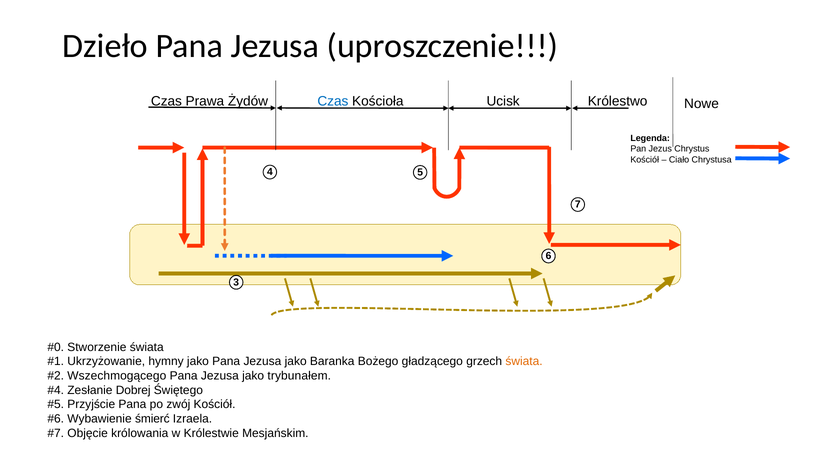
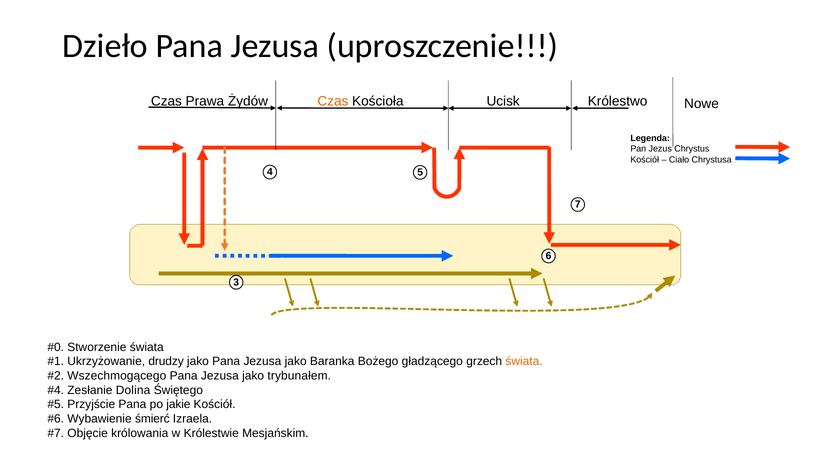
Czas colour: blue -> orange (333, 101)
hymny: hymny -> drudzy (166, 361)
Dobrej: Dobrej -> Dolina (133, 390)
zwój: zwój -> jakie (178, 404)
